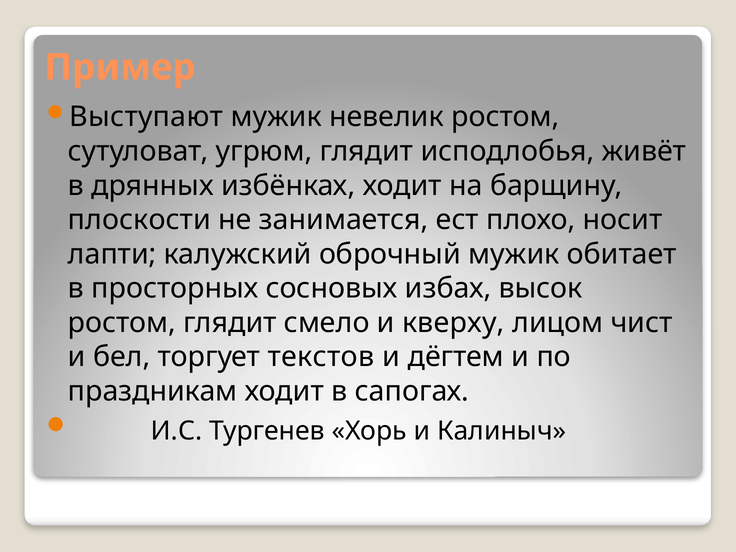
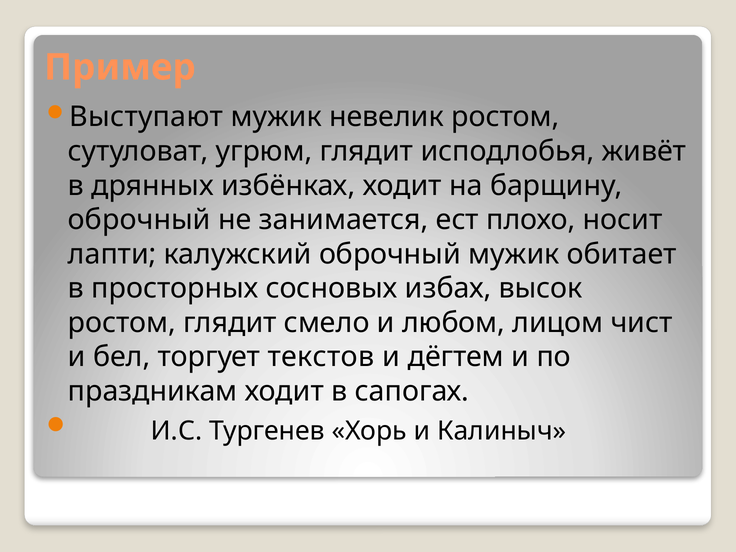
плоскости: плоскости -> оброчный (139, 220)
кверху: кверху -> любом (453, 323)
